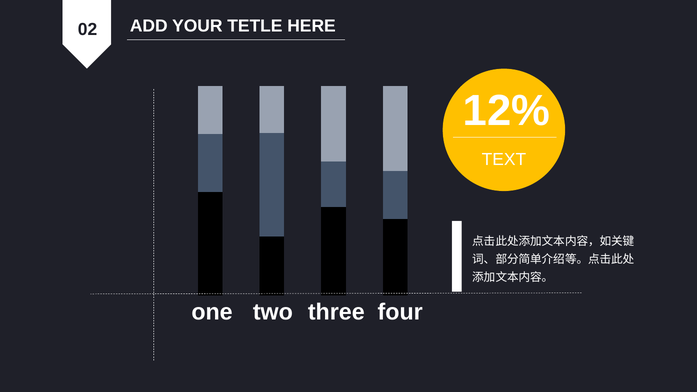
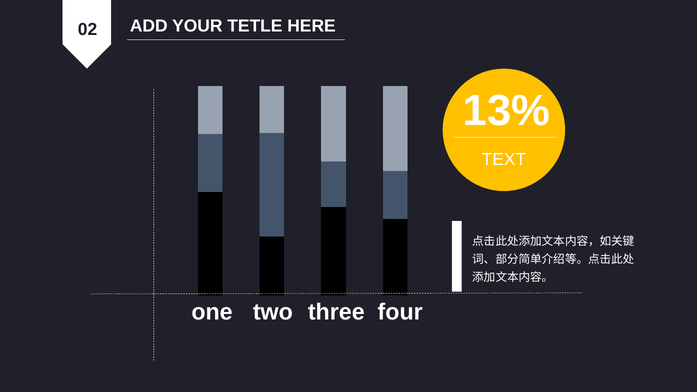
12%: 12% -> 13% (507, 111)
